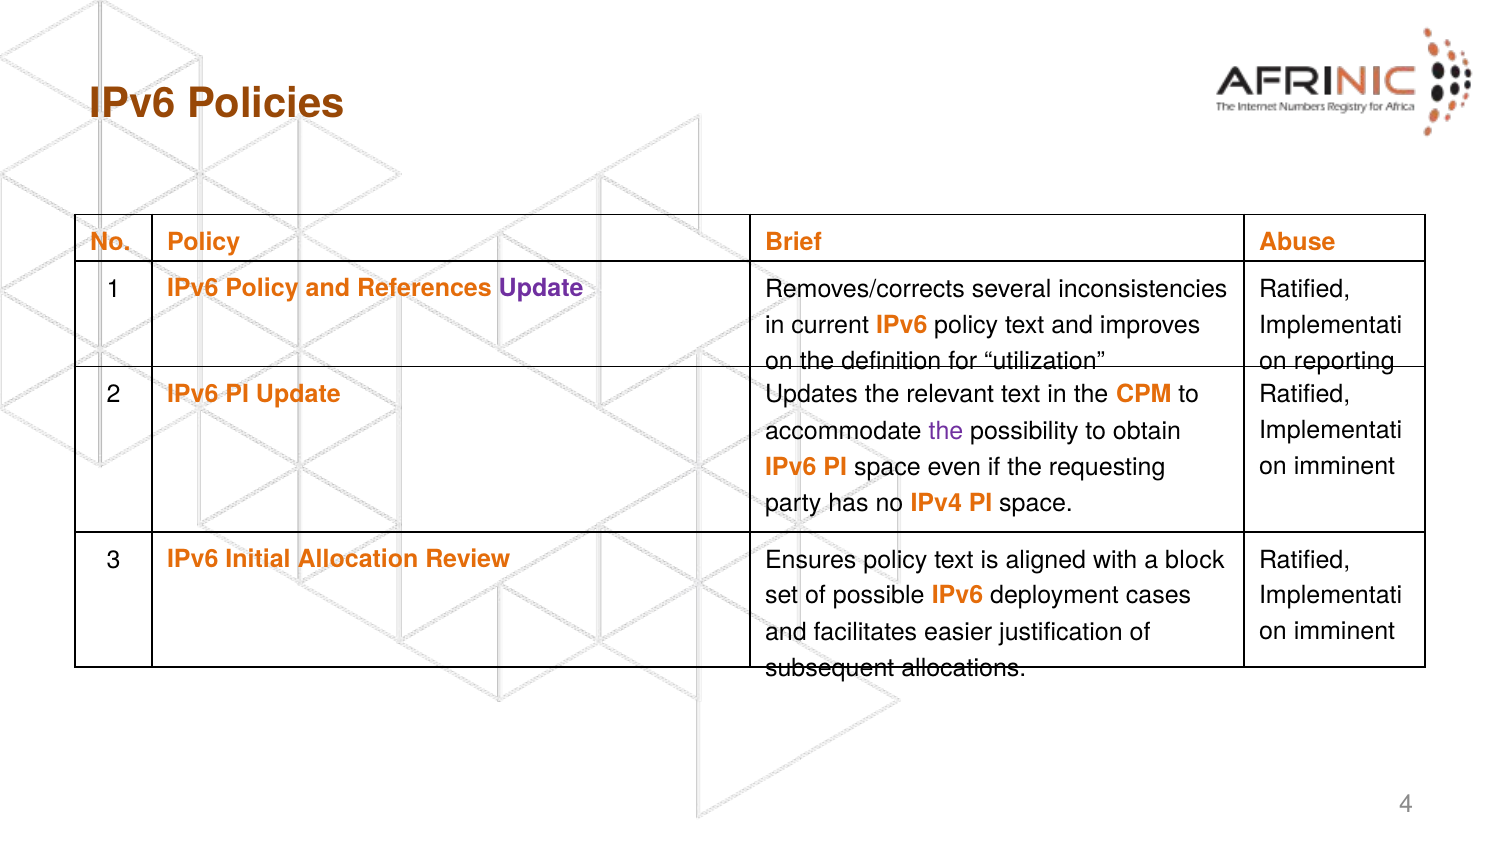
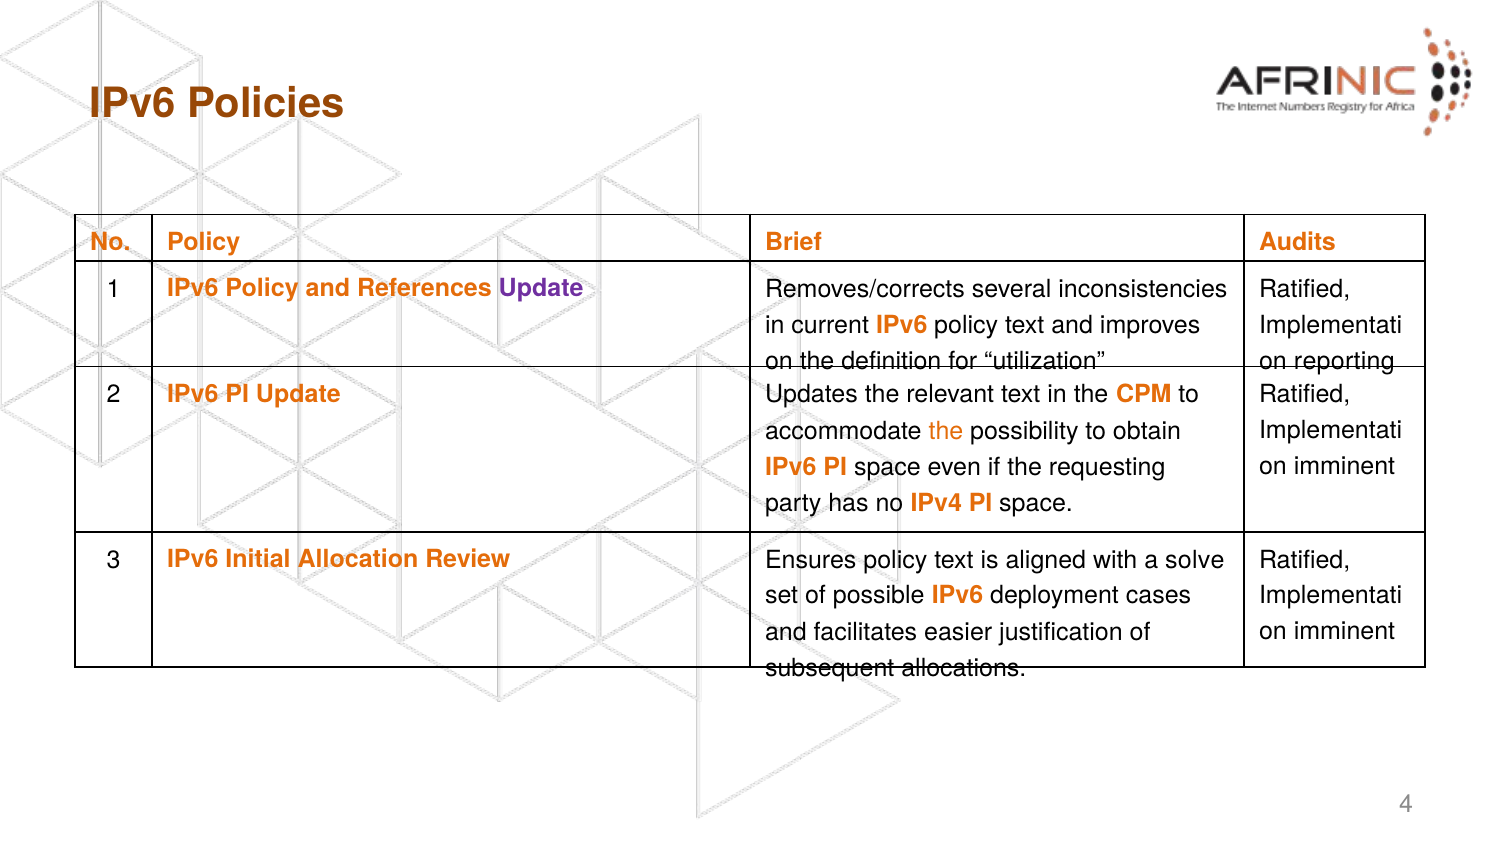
Abuse: Abuse -> Audits (1297, 242)
the colour: purple -> orange (946, 431)
block: block -> solve (1195, 560)
